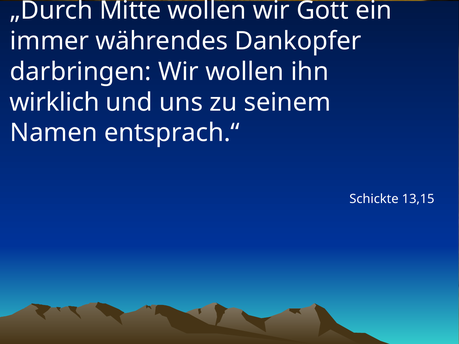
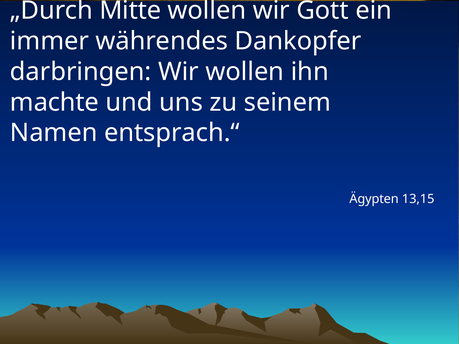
wirklich: wirklich -> machte (55, 102)
Schickte: Schickte -> Ägypten (374, 199)
